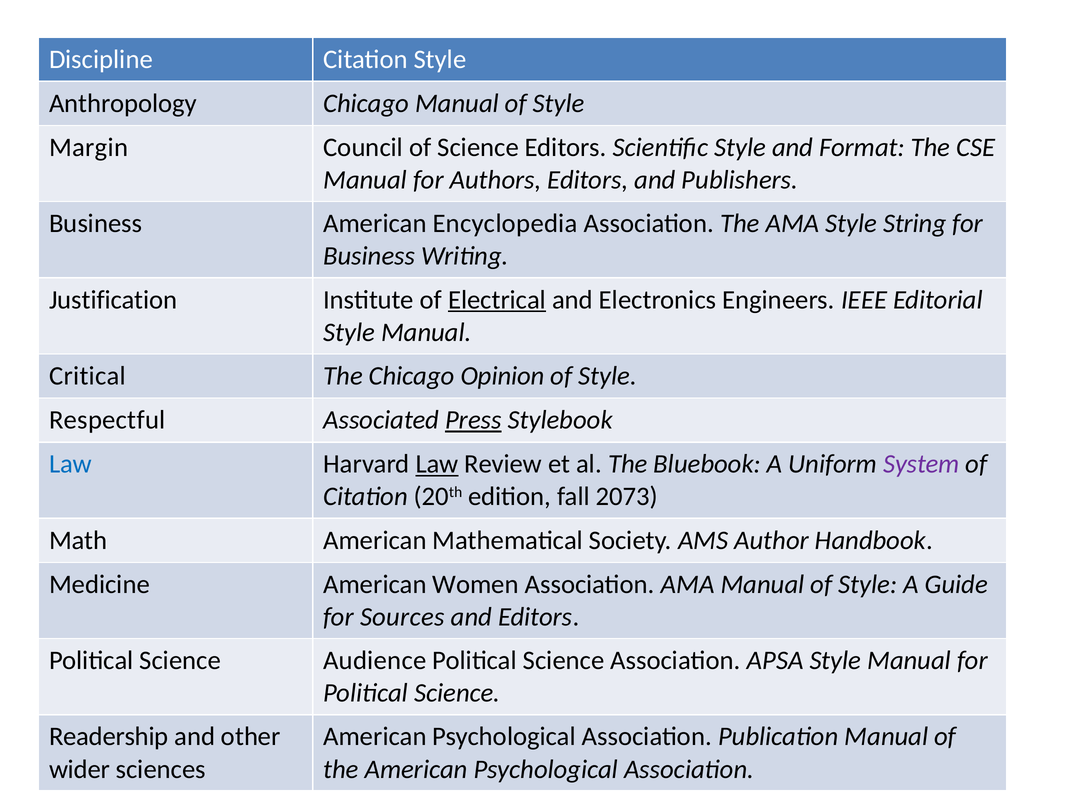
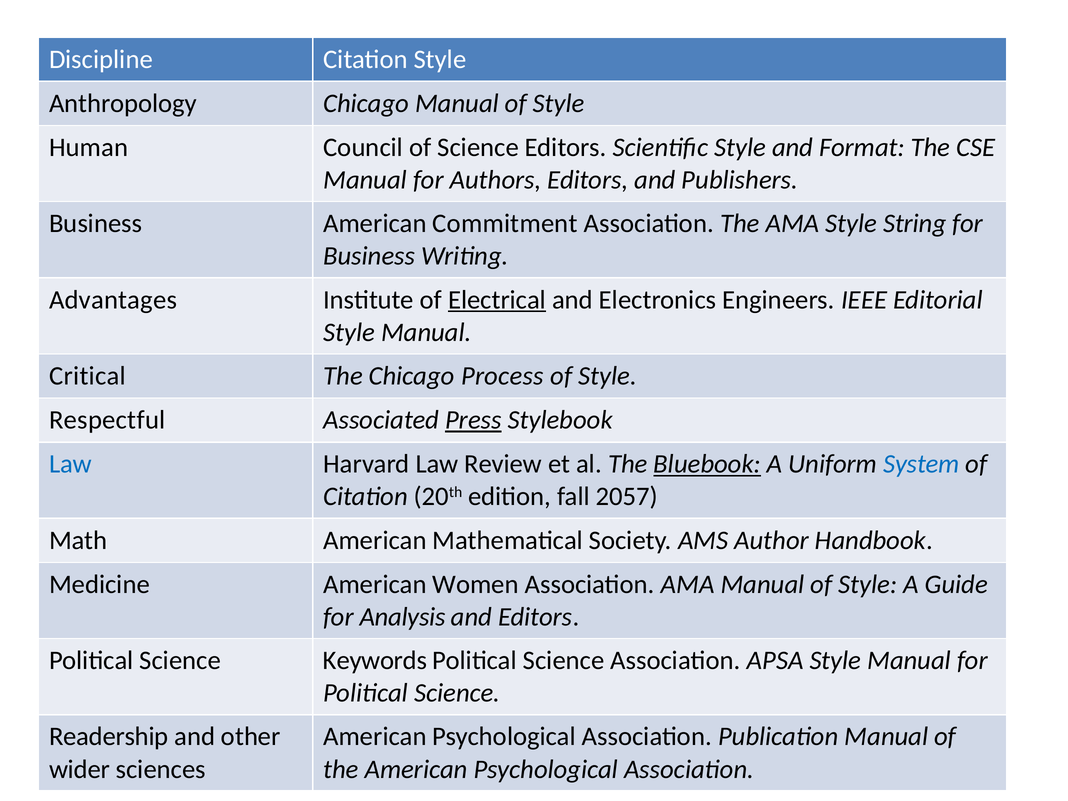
Margin: Margin -> Human (89, 147)
Encyclopedia: Encyclopedia -> Commitment (505, 224)
Justification: Justification -> Advantages (113, 300)
Opinion: Opinion -> Process (502, 376)
Law underline: present -> none (437, 464)
Bluebook underline: none -> present (707, 464)
System colour: purple -> blue (921, 464)
2073: 2073 -> 2057 (627, 497)
Sources: Sources -> Analysis (403, 617)
Audience: Audience -> Keywords (375, 660)
